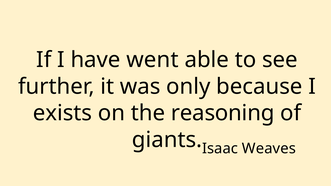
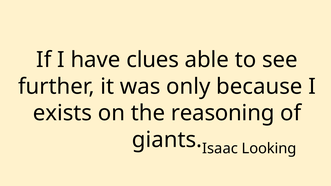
went: went -> clues (153, 60)
Weaves: Weaves -> Looking (269, 149)
